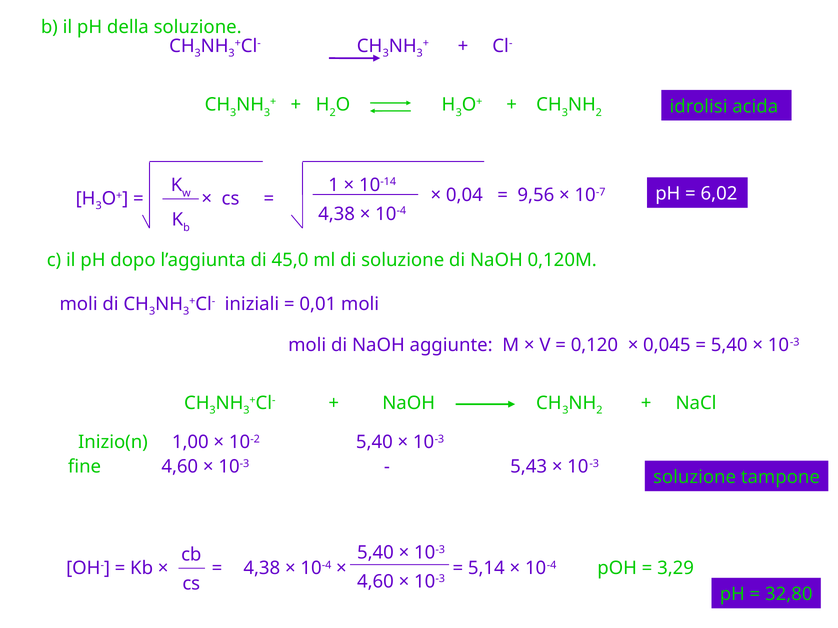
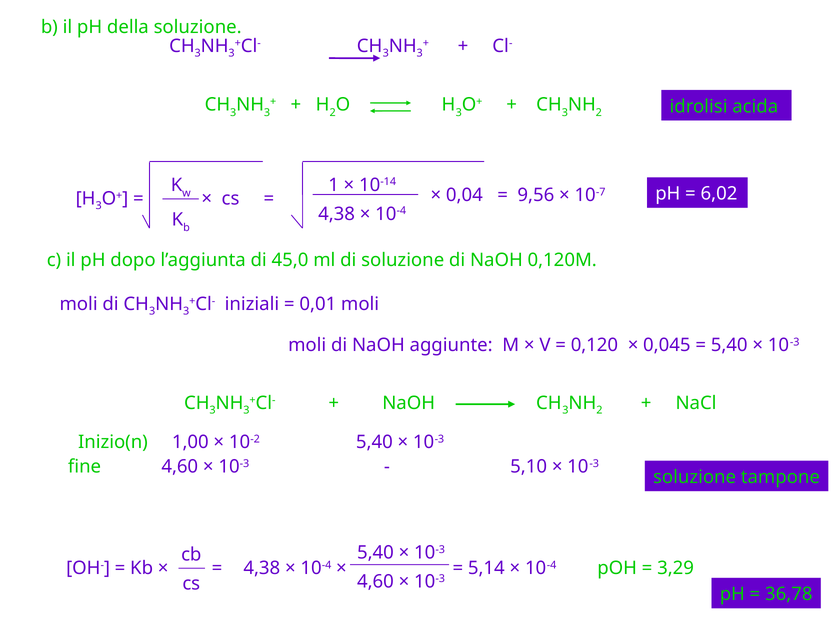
5,43: 5,43 -> 5,10 (529, 467)
32,80: 32,80 -> 36,78 (789, 595)
